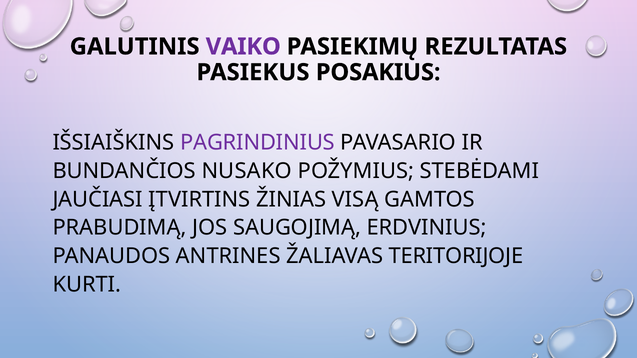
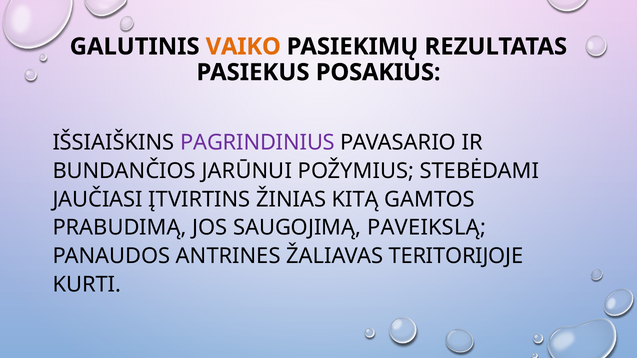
VAIKO colour: purple -> orange (243, 47)
NUSAKO: NUSAKO -> JARŪNUI (247, 171)
VISĄ: VISĄ -> KITĄ (355, 200)
ERDVINIUS: ERDVINIUS -> PAVEIKSLĄ (427, 228)
